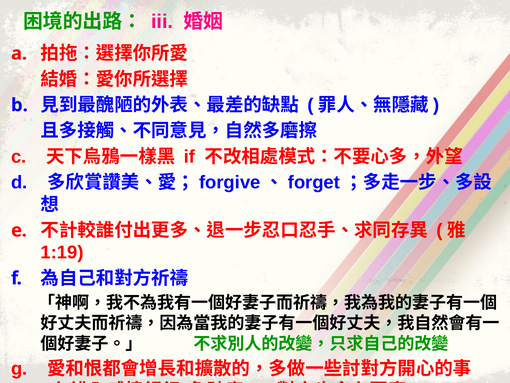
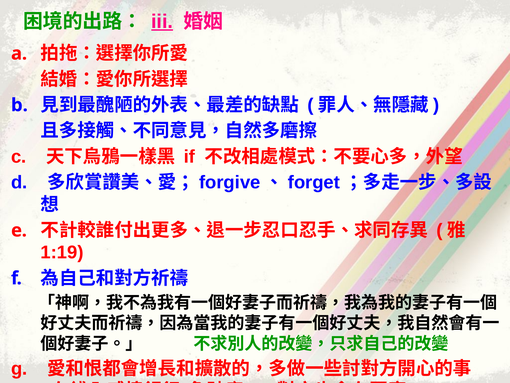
iii underline: none -> present (162, 22)
